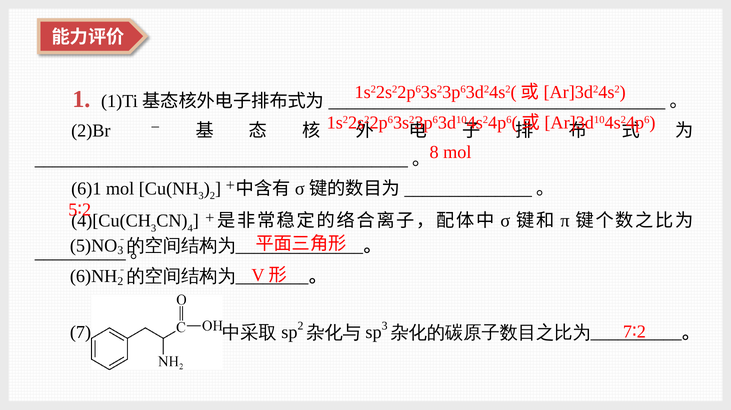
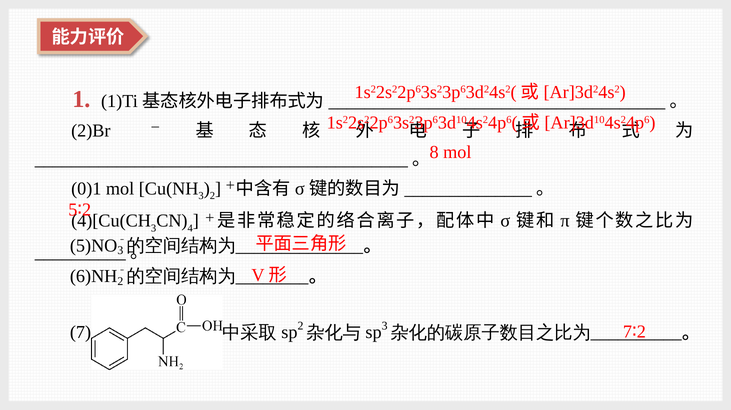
6)1: 6)1 -> 0)1 (86, 188)
